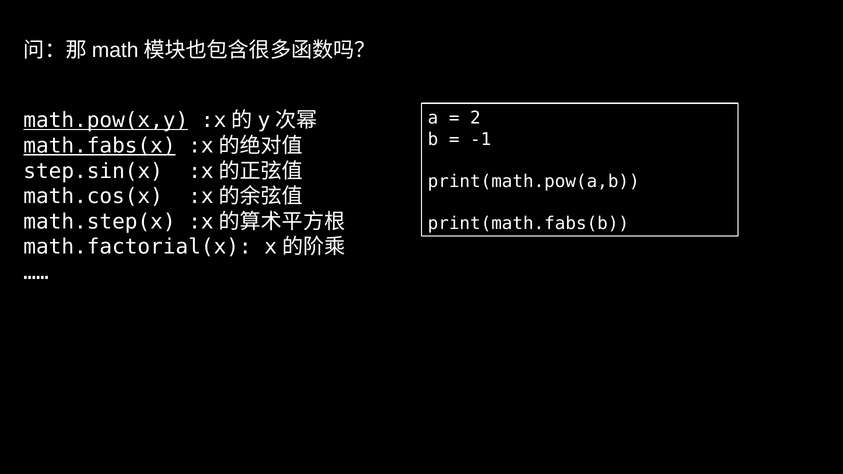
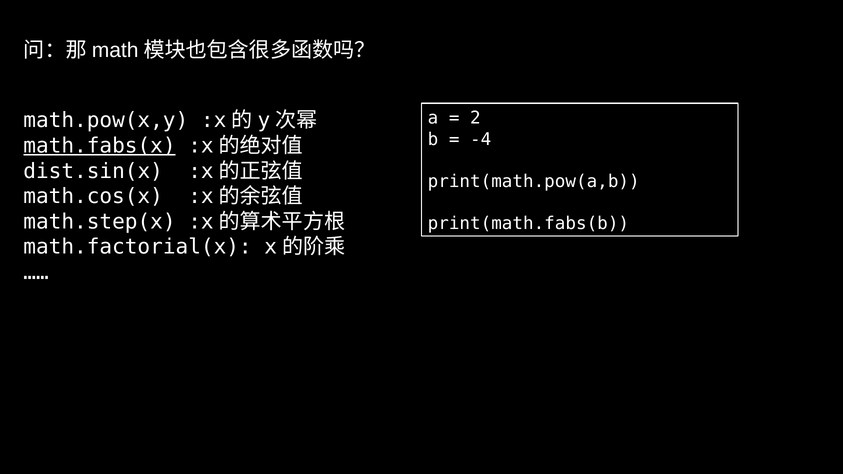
math.pow(x,y underline: present -> none (106, 121)
-1: -1 -> -4 (481, 139)
step.sin(x: step.sin(x -> dist.sin(x (93, 171)
